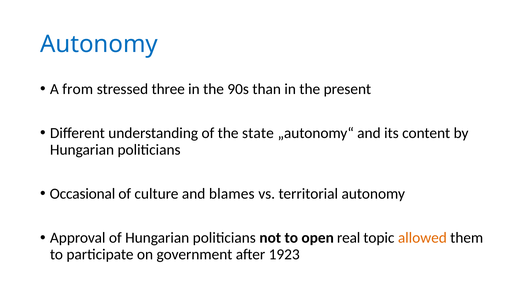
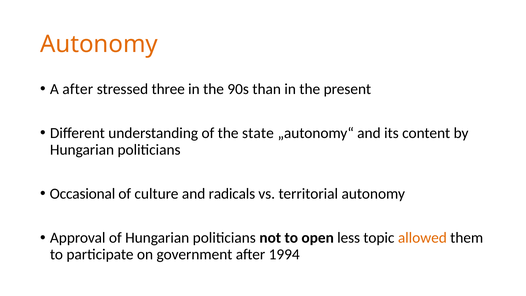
Autonomy colour: blue -> orange (99, 44)
A from: from -> after (78, 89)
blames: blames -> radicals (232, 194)
real: real -> less (349, 238)
1923: 1923 -> 1994 (284, 254)
